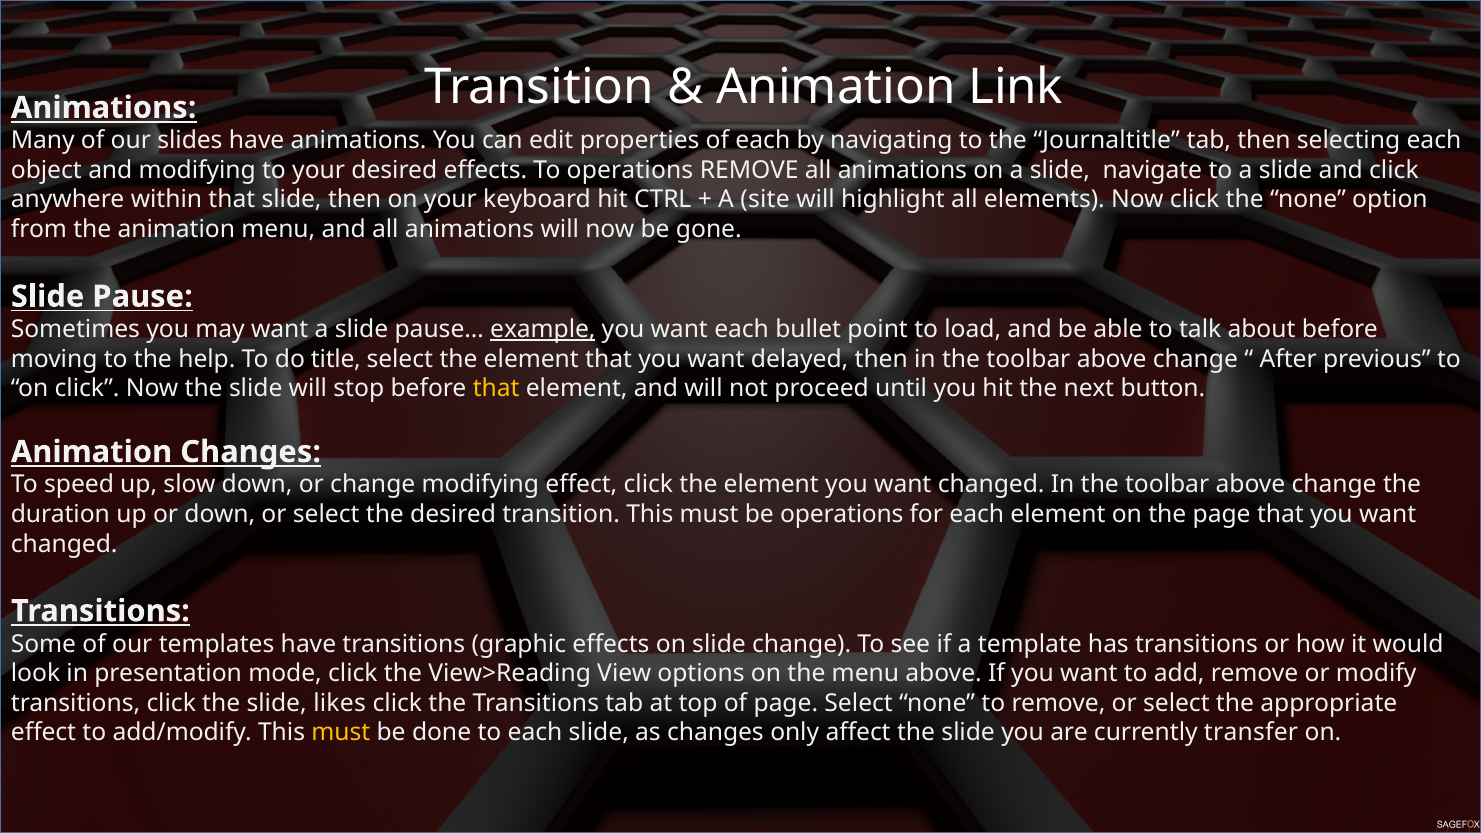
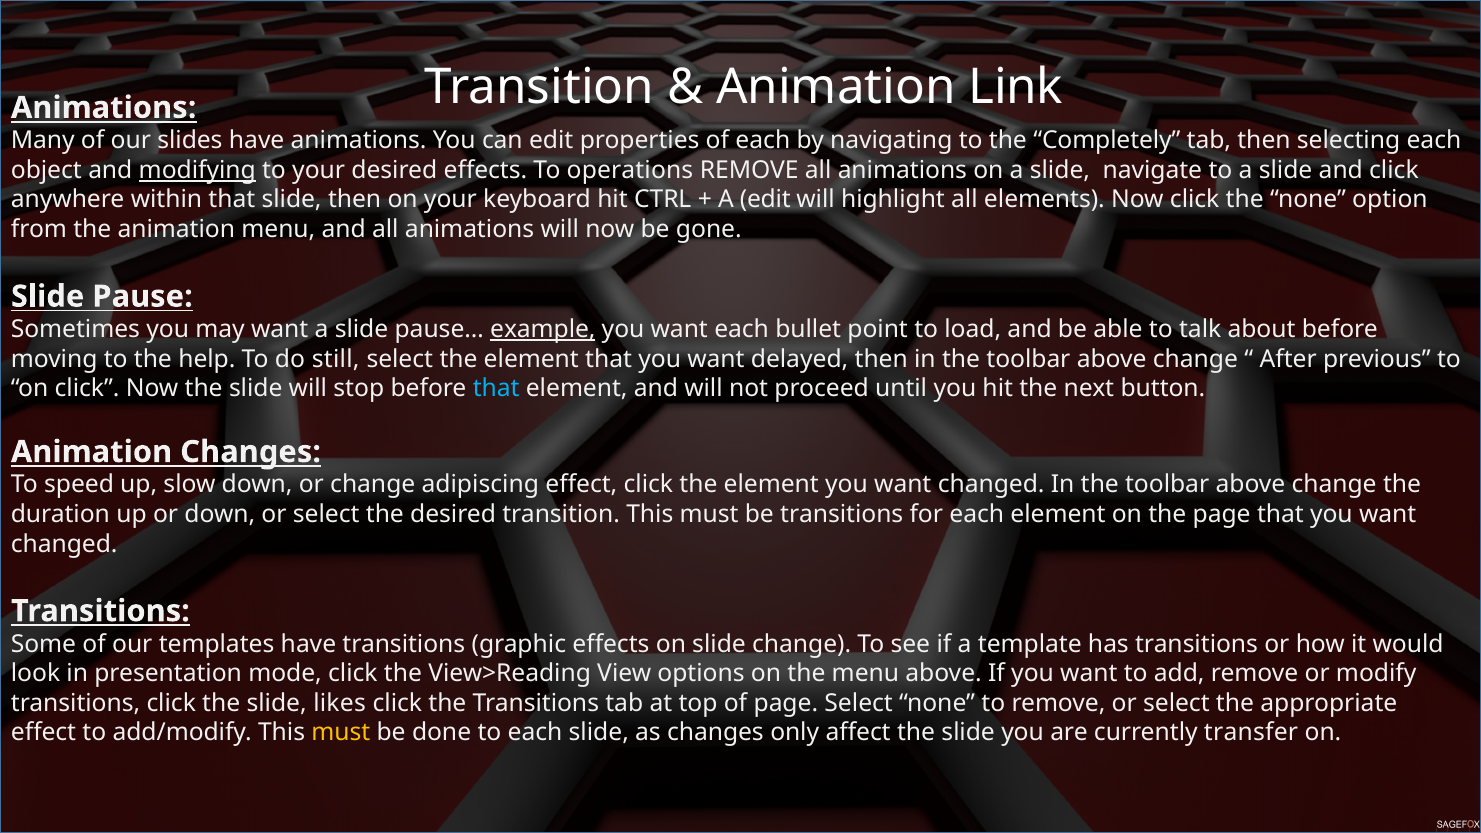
Journaltitle: Journaltitle -> Completely (1107, 141)
modifying underline: none -> present (197, 170)
A site: site -> edit (765, 200)
title: title -> still (336, 359)
that colour: yellow -> light blue (496, 389)
change modifying: modifying -> adipiscing (480, 485)
be operations: operations -> transitions (842, 514)
